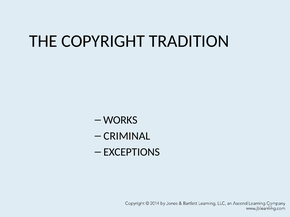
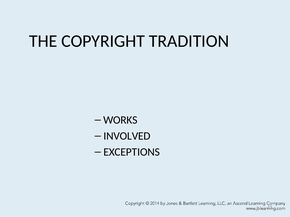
CRIMINAL: CRIMINAL -> INVOLVED (127, 136)
